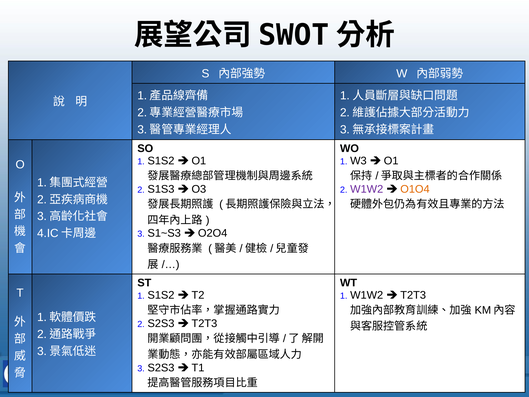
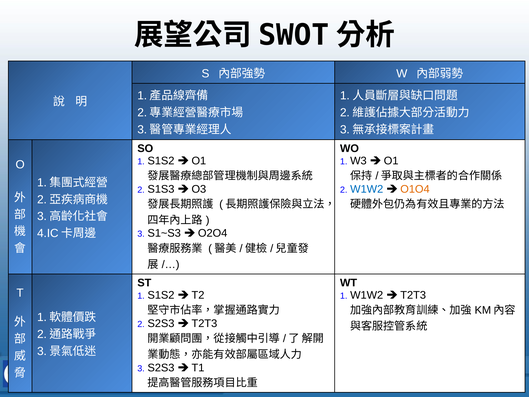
W1W2 colour: purple -> blue (367, 189)
